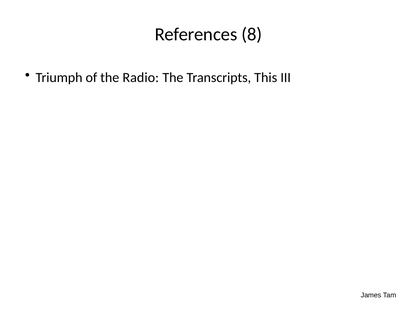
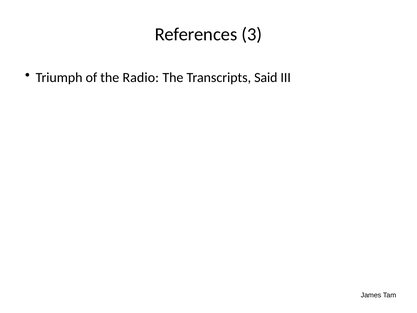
8: 8 -> 3 (252, 34)
This: This -> Said (266, 77)
